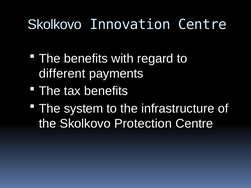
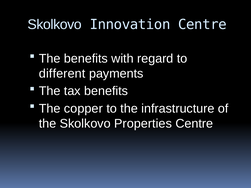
system: system -> copper (83, 109)
Protection: Protection -> Properties (143, 124)
